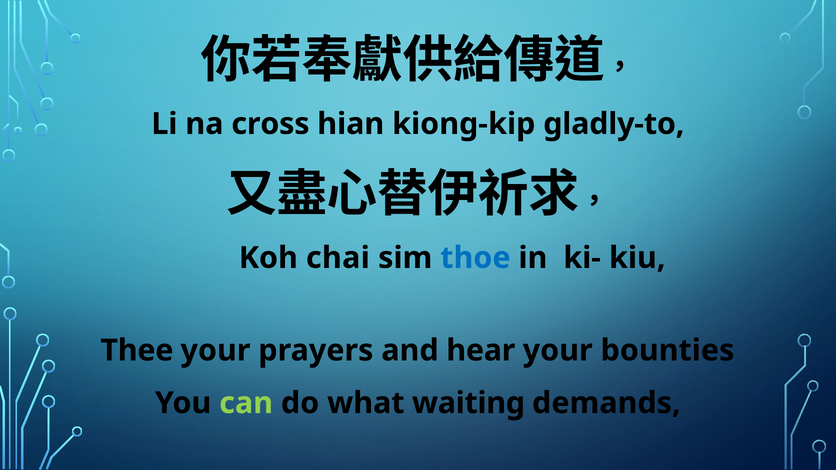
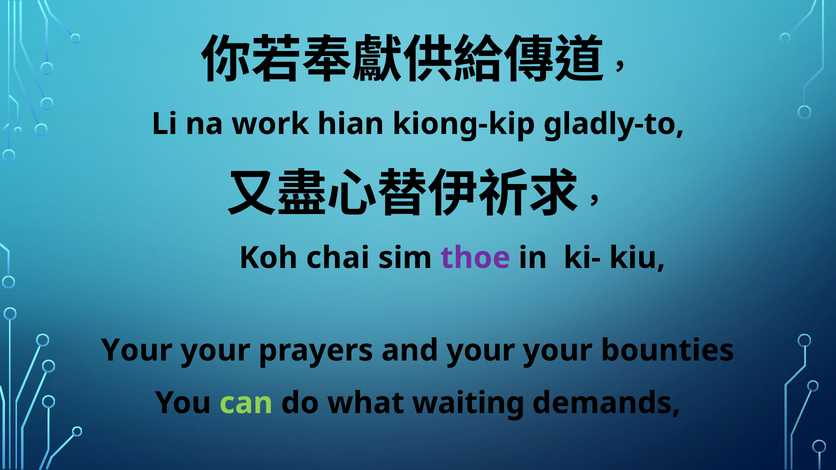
cross: cross -> work (270, 124)
thoe colour: blue -> purple (475, 258)
Thee: Thee -> Your (137, 351)
and hear: hear -> your (481, 351)
